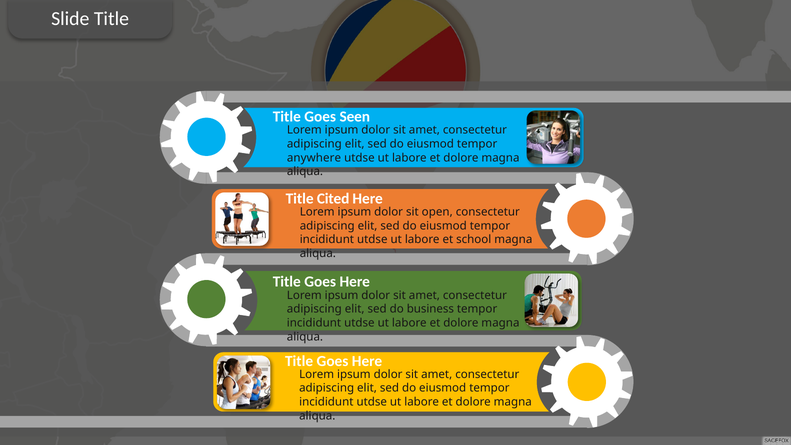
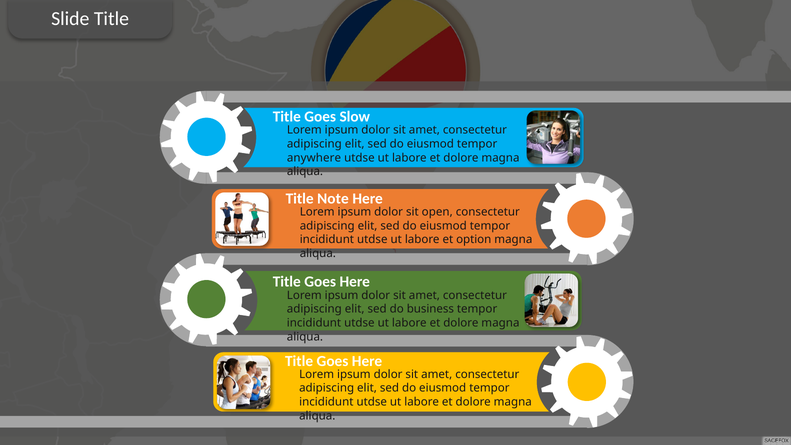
Seen: Seen -> Slow (355, 117)
Cited: Cited -> Note (333, 199)
school: school -> option (474, 240)
